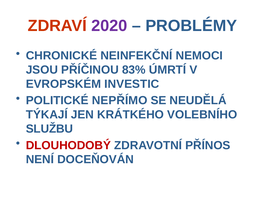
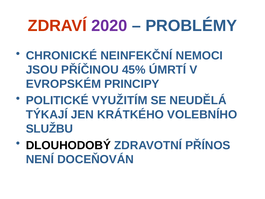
83%: 83% -> 45% (134, 70)
INVESTIC: INVESTIC -> PRINCIPY (132, 84)
NEPŘÍMO: NEPŘÍMO -> VYUŽITÍM (120, 100)
DLOUHODOBÝ colour: red -> black (68, 145)
